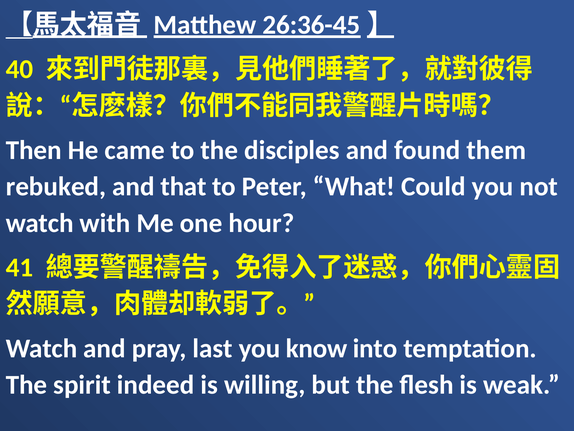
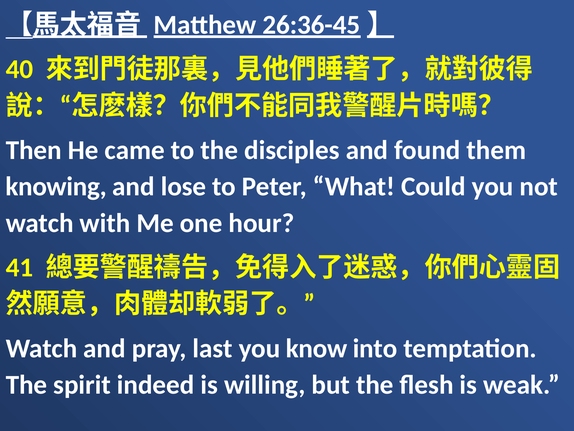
rebuked: rebuked -> knowing (56, 186)
that: that -> lose (183, 186)
